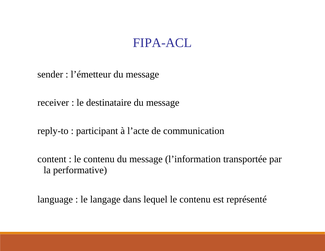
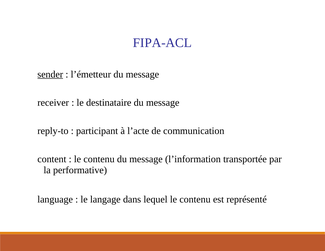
sender underline: none -> present (50, 74)
